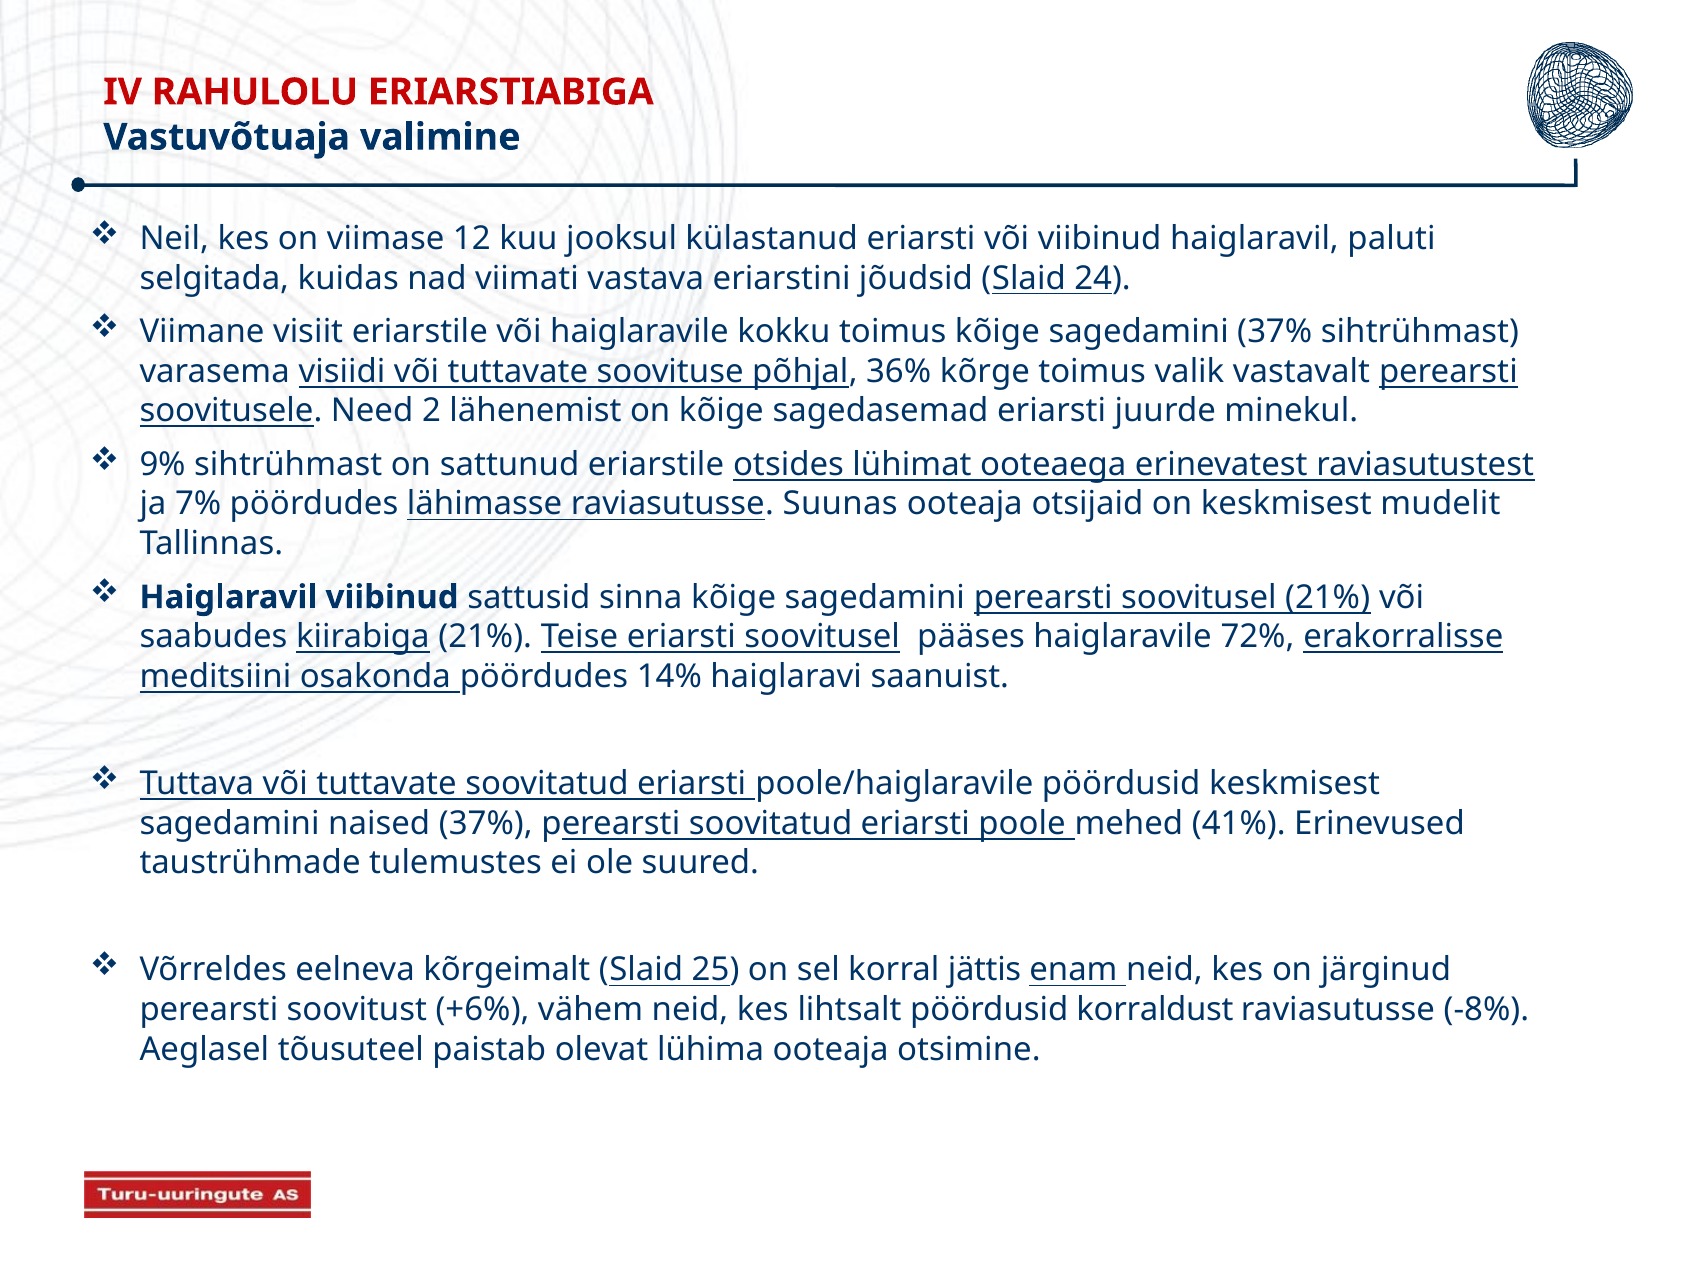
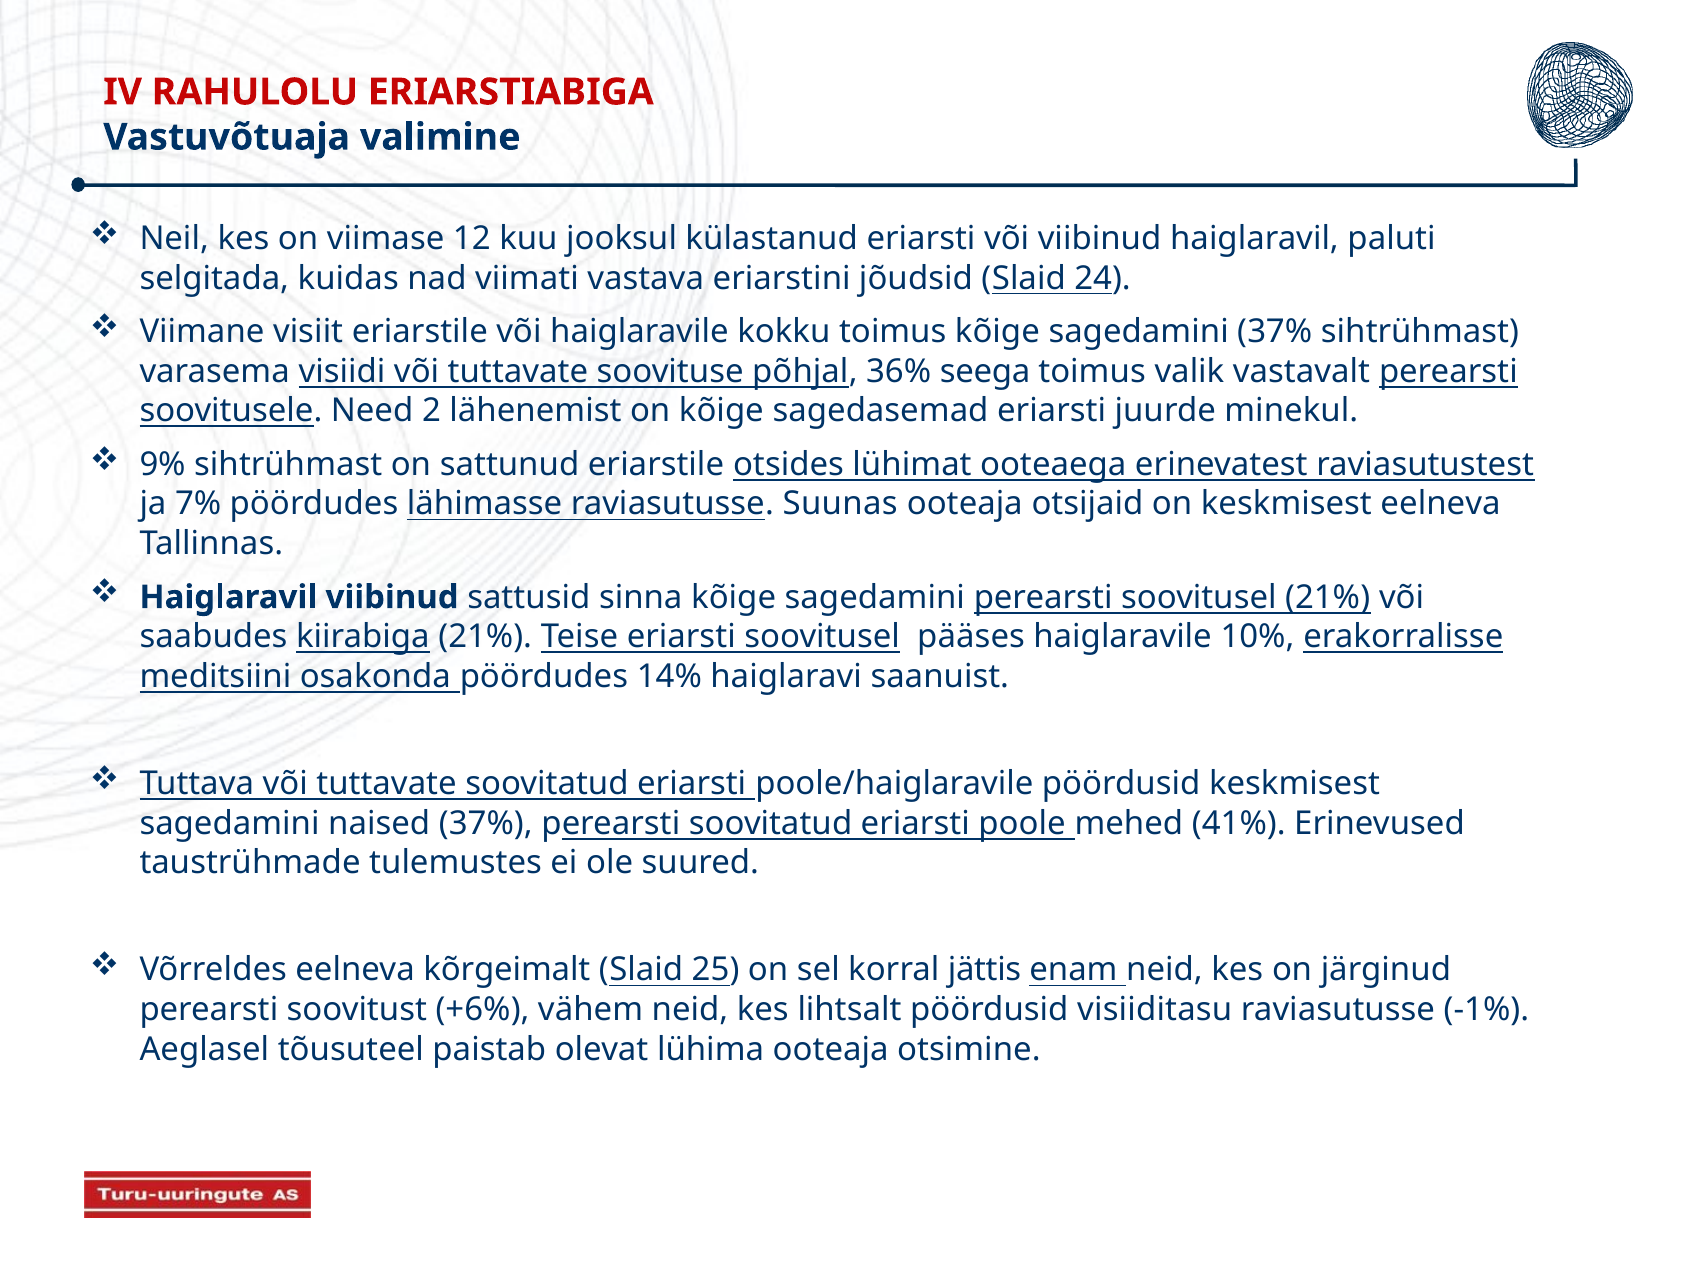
kõrge: kõrge -> seega (985, 371)
keskmisest mudelit: mudelit -> eelneva (1441, 504)
72%: 72% -> 10% (1257, 637)
korraldust: korraldust -> visiiditasu (1155, 1009)
-8%: -8% -> -1% (1486, 1009)
